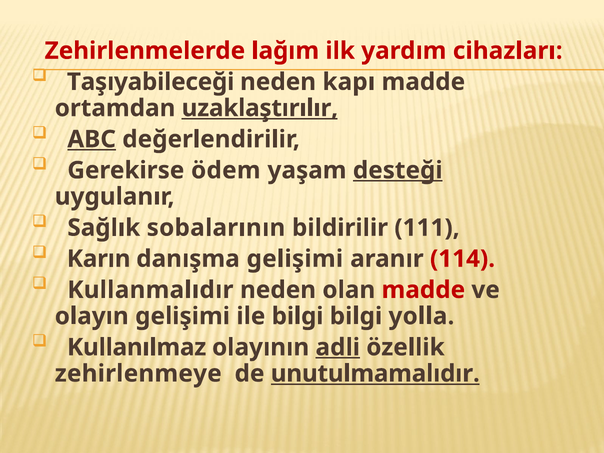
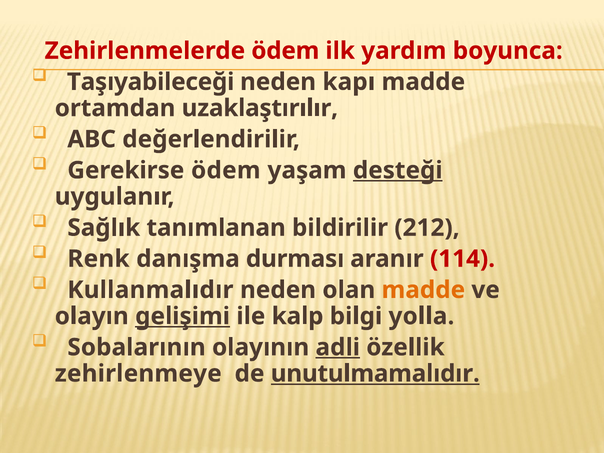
Zehirlenmelerde lağım: lağım -> ödem (285, 51)
cihazları: cihazları -> boyunca (508, 51)
uzaklaştırılır underline: present -> none (260, 108)
ABC underline: present -> none (92, 139)
sobalarının: sobalarının -> tanımlanan (216, 228)
111: 111 -> 212 (427, 228)
Karın: Karın -> Renk (98, 259)
danışma gelişimi: gelişimi -> durması (295, 259)
madde colour: red -> orange (423, 290)
gelişimi underline: none -> present (183, 316)
ile bilgi: bilgi -> kalp (298, 316)
Kullanılmaz: Kullanılmaz -> Sobalarının (136, 347)
